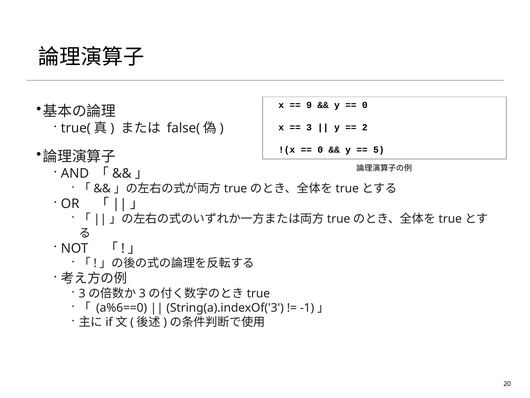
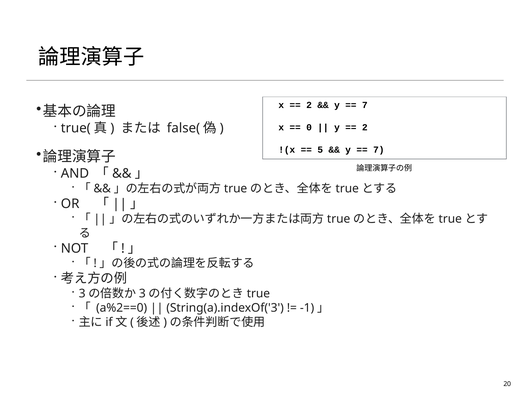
9: 9 -> 2 (309, 105)
0: 0 -> 7 (365, 105)
3: 3 -> 0 (309, 127)
0: 0 -> 5 (320, 149)
5: 5 -> 7 (379, 149)
a%6==0: a%6==0 -> a%2==0 (122, 308)
